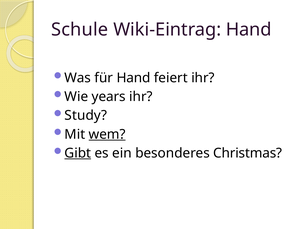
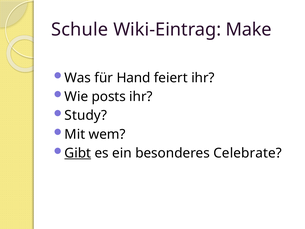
Wiki-Eintrag Hand: Hand -> Make (249, 29)
years: years -> posts (109, 97)
wem underline: present -> none (107, 134)
Christmas: Christmas -> Celebrate (248, 153)
